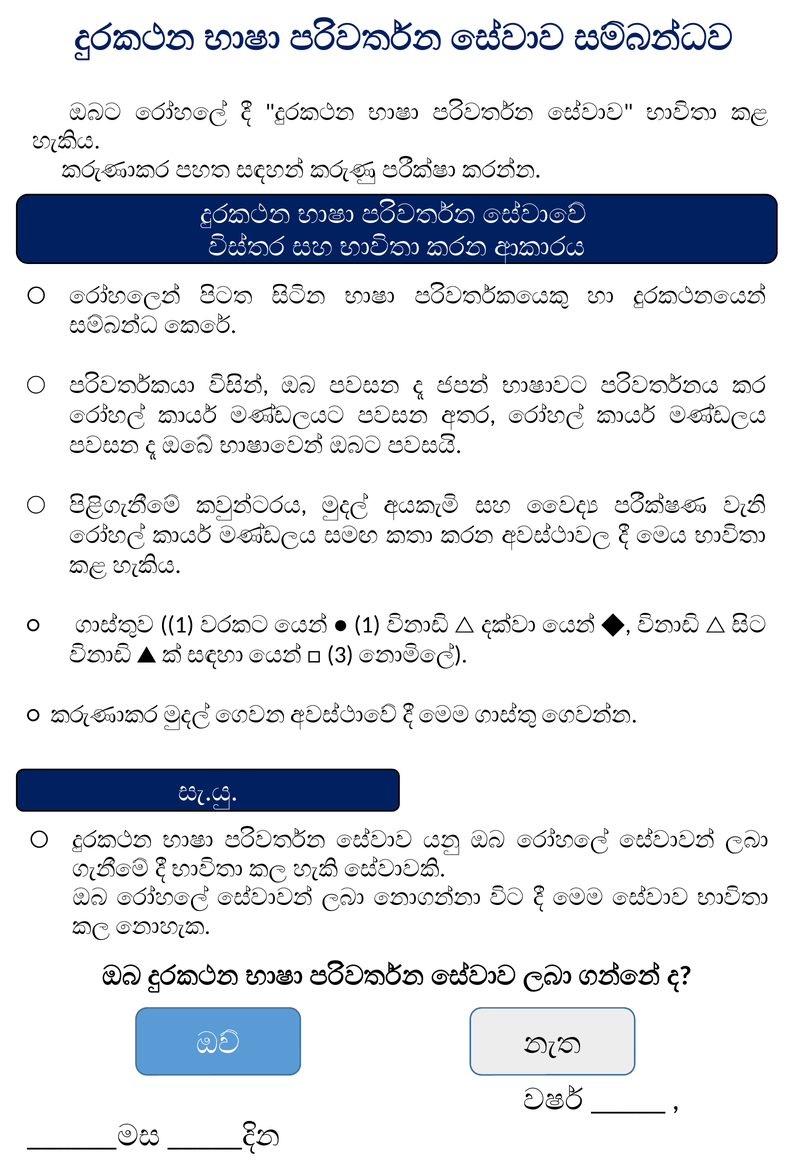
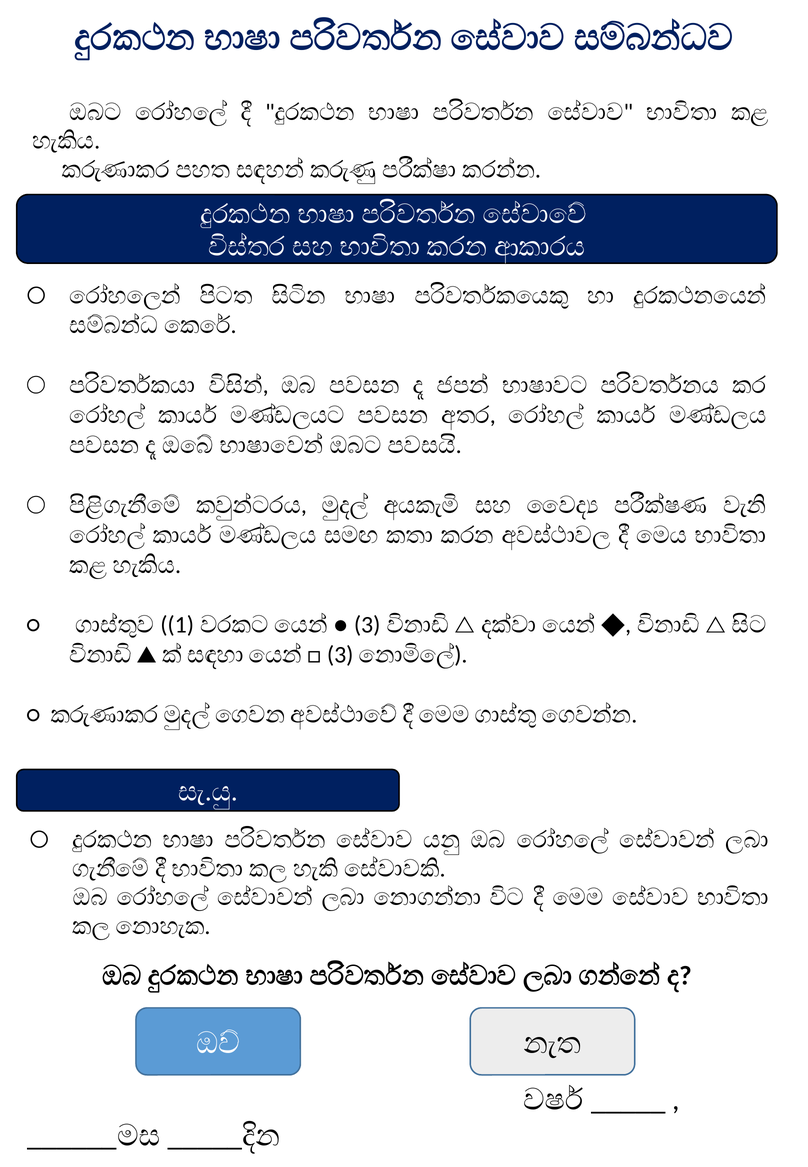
1: 1 -> 3 (367, 625)
